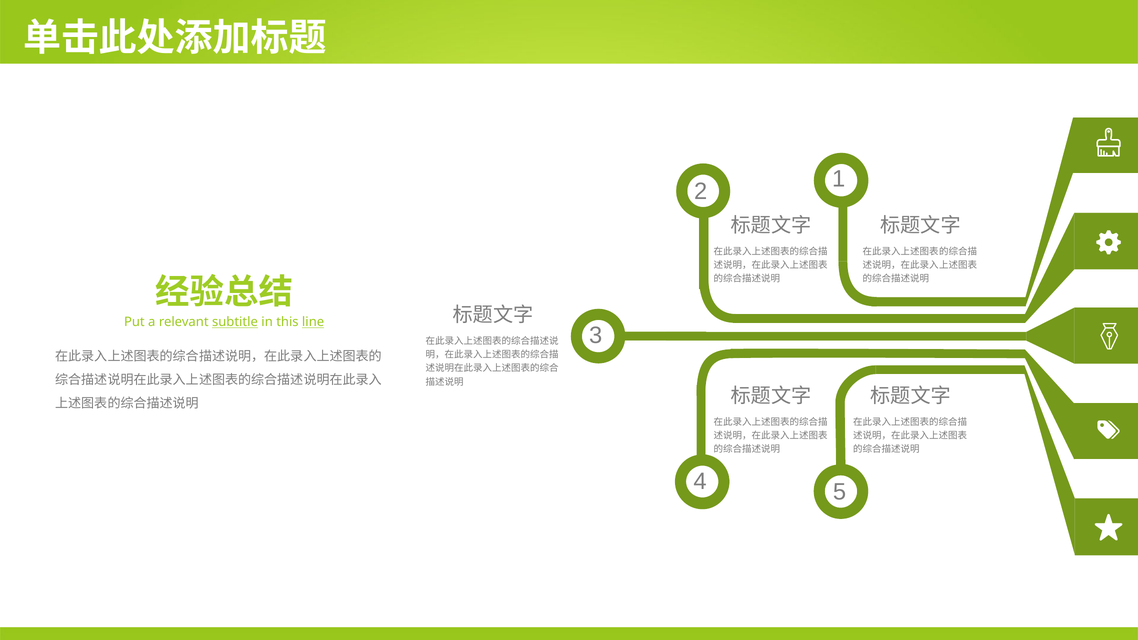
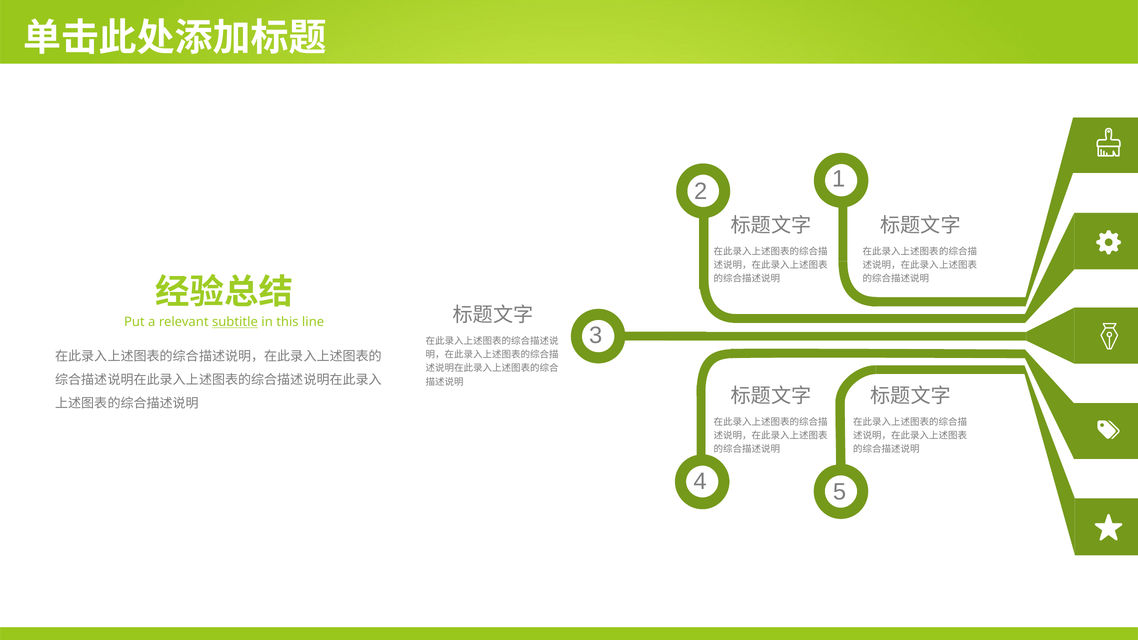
line underline: present -> none (313, 322)
